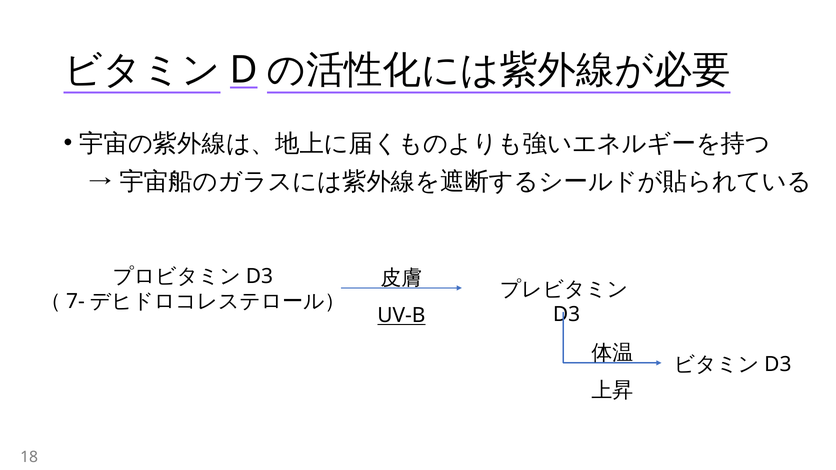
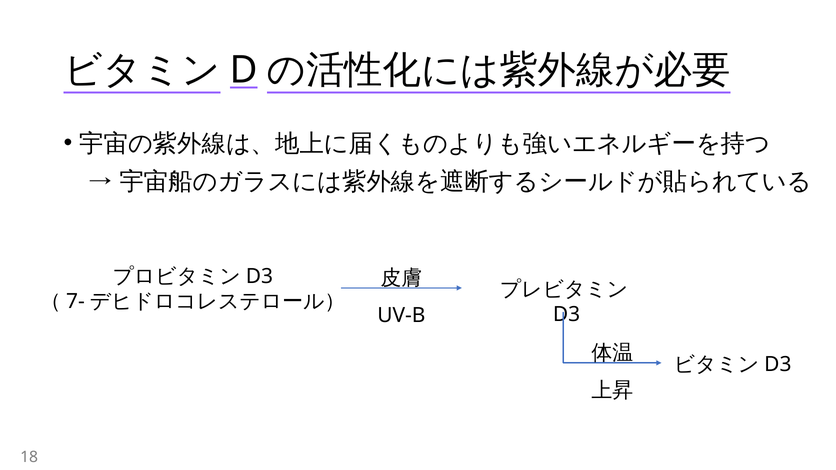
UV-B underline: present -> none (401, 316)
